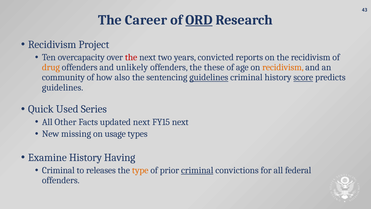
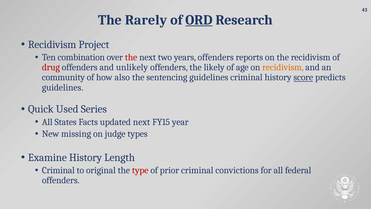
Career: Career -> Rarely (146, 20)
overcapacity: overcapacity -> combination (81, 57)
years convicted: convicted -> offenders (216, 57)
drug colour: orange -> red (51, 67)
these: these -> likely (214, 67)
guidelines underline: present -> none (209, 77)
Other: Other -> States (66, 122)
FY15 next: next -> year (180, 122)
usage: usage -> judge (115, 134)
Having: Having -> Length (120, 157)
releases: releases -> original (101, 170)
type colour: orange -> red (140, 170)
criminal underline: present -> none (197, 170)
